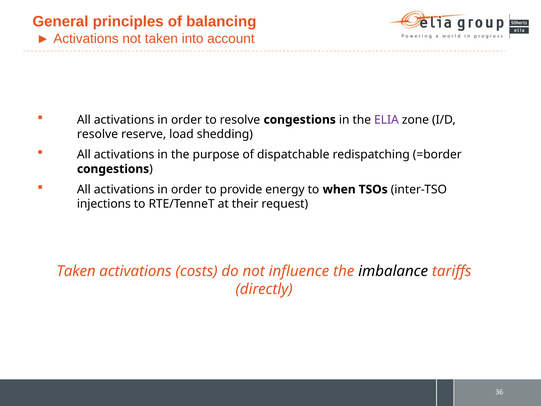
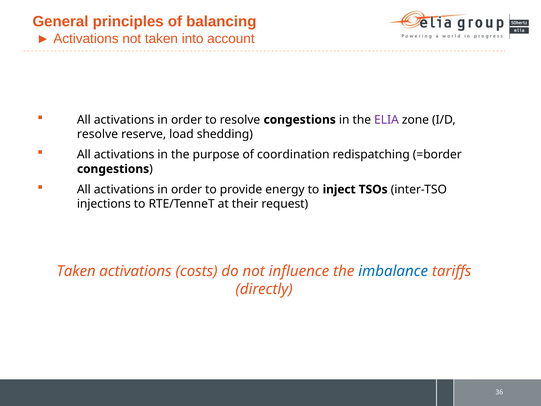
dispatchable: dispatchable -> coordination (293, 154)
when: when -> inject (339, 189)
imbalance colour: black -> blue (393, 271)
